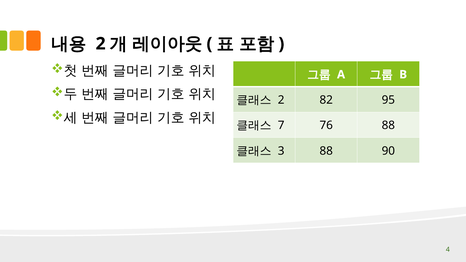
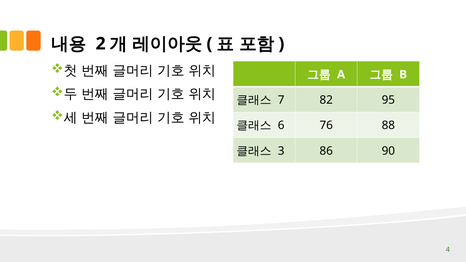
2: 2 -> 7 (281, 100)
7: 7 -> 6 (281, 126)
3 88: 88 -> 86 (326, 151)
